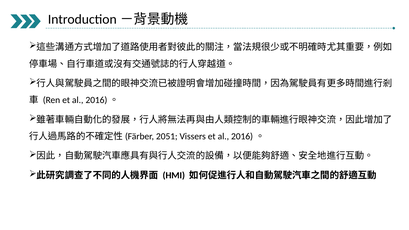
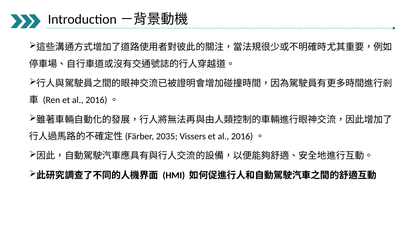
2051: 2051 -> 2035 (167, 137)
